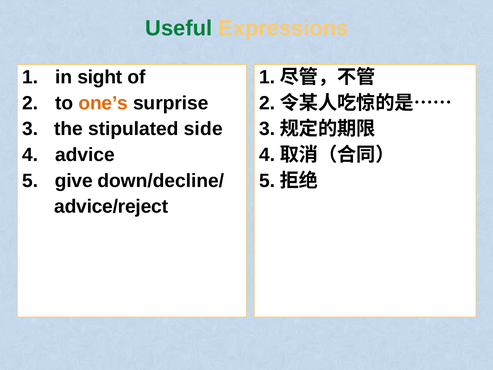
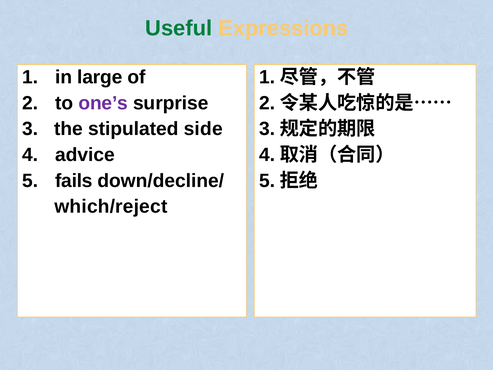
sight: sight -> large (100, 77)
one’s colour: orange -> purple (103, 103)
give: give -> fails (74, 181)
advice/reject: advice/reject -> which/reject (111, 206)
